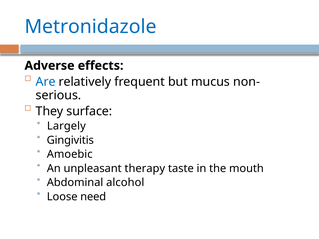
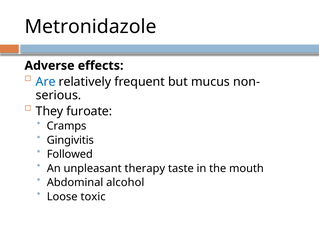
Metronidazole colour: blue -> black (91, 27)
surface: surface -> furoate (89, 111)
Largely: Largely -> Cramps (66, 126)
Amoebic: Amoebic -> Followed (70, 154)
need: need -> toxic (93, 197)
